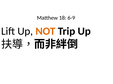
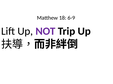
NOT colour: orange -> purple (45, 31)
